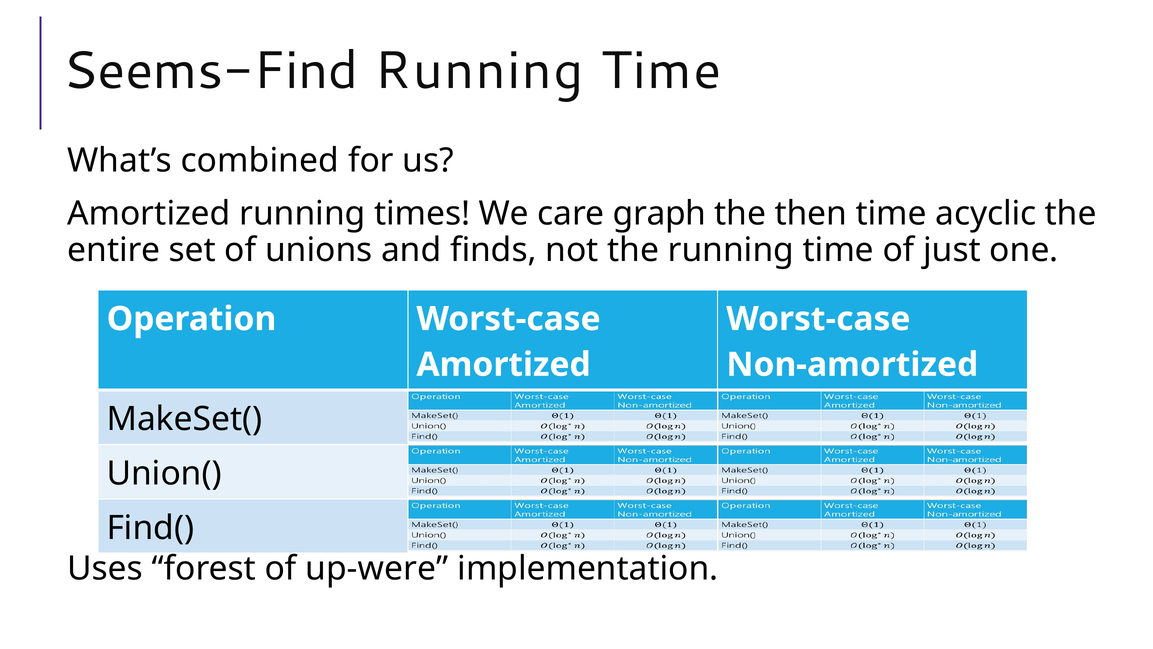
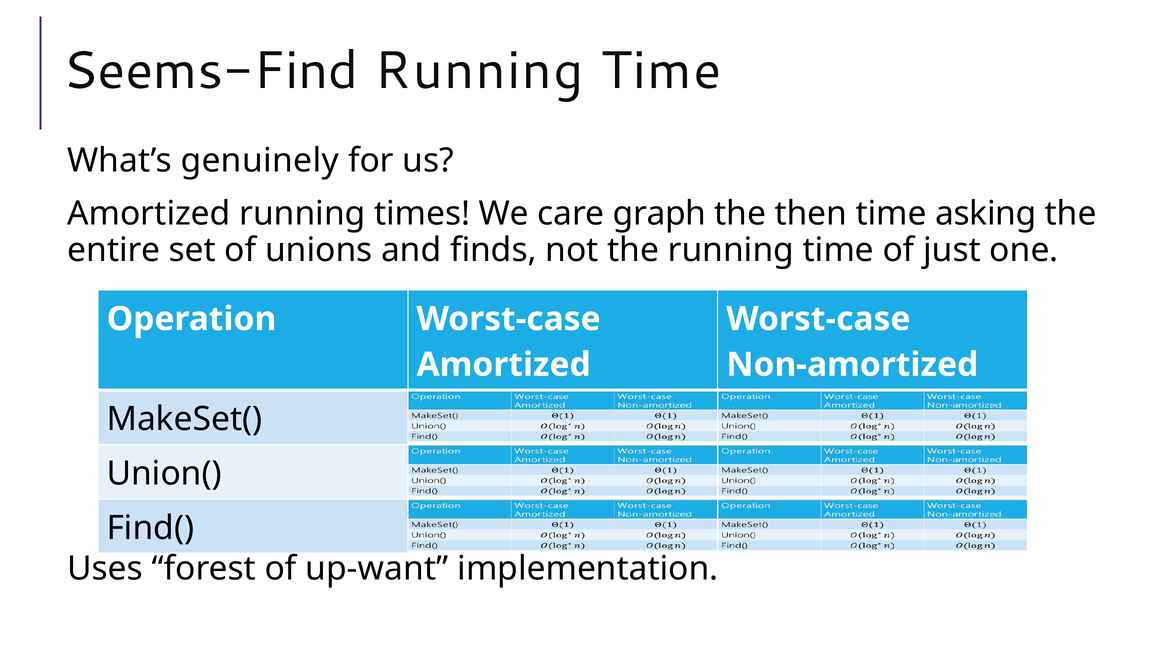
combined: combined -> genuinely (260, 161)
acyclic: acyclic -> asking (986, 214)
up-were: up-were -> up-want (377, 568)
